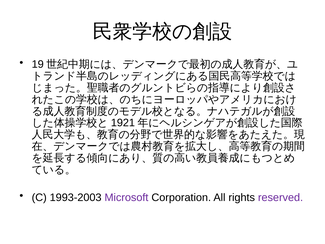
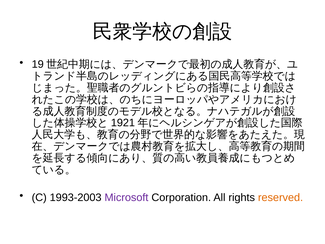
reserved colour: purple -> orange (281, 197)
